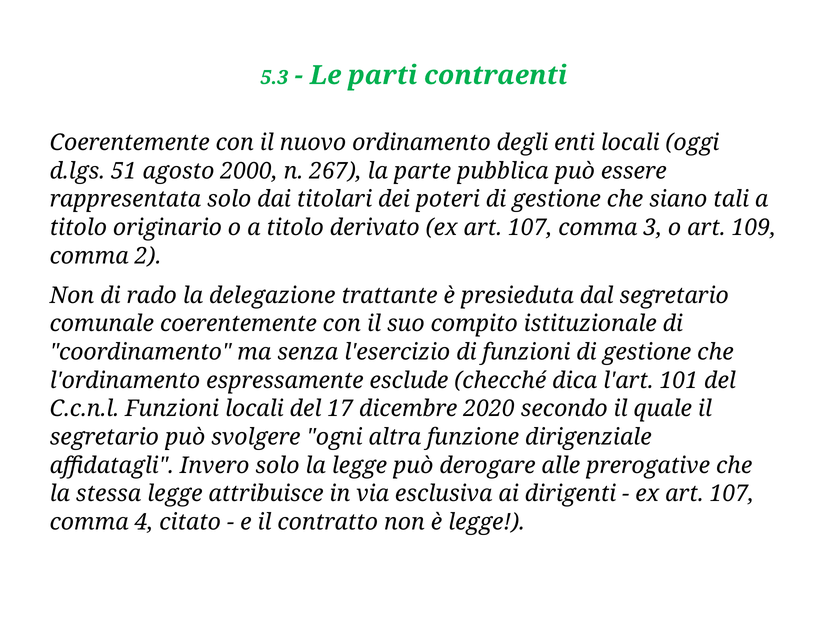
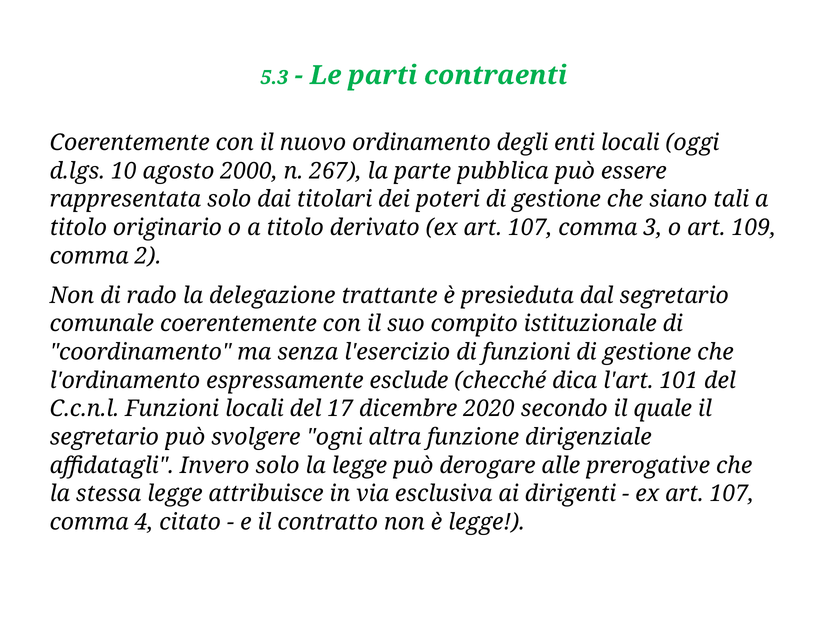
51: 51 -> 10 (124, 171)
